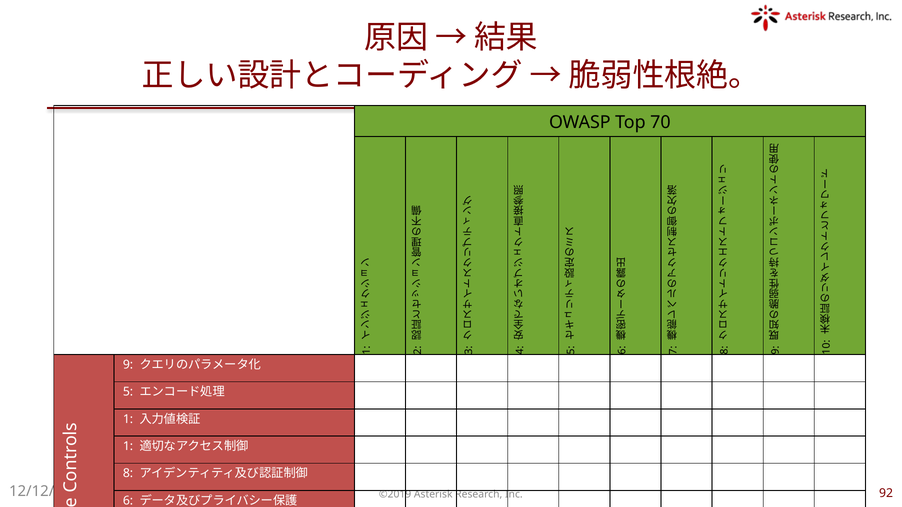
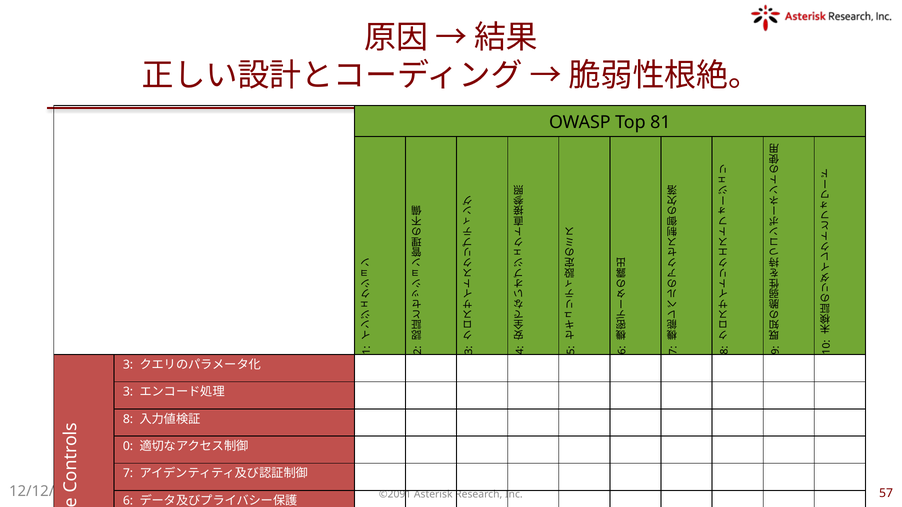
70: 70 -> 81 (660, 122)
9: 9 -> 3 (128, 365)
5: 5 -> 3 (128, 392)
1: 1 -> 8 (128, 419)
1: 1 -> 0 (128, 447)
8: 8 -> 7 (128, 474)
©2019: ©2019 -> ©2091 (395, 495)
92: 92 -> 57 (886, 494)
